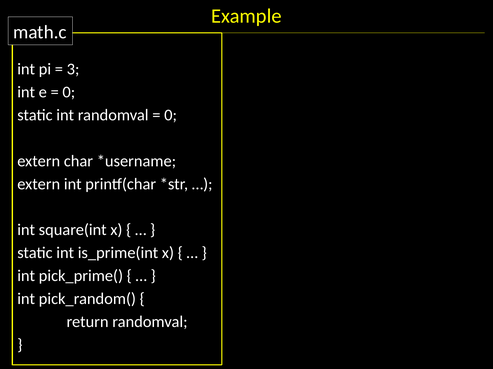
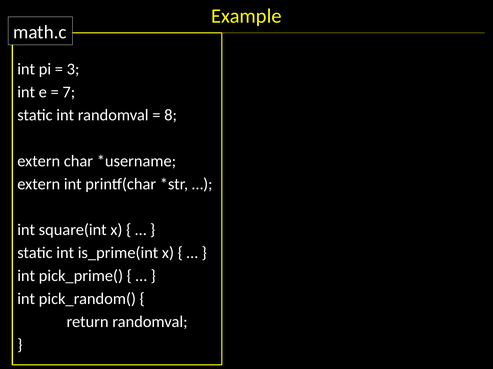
0: 0 -> 7 (69, 92)
0: 0 -> 8 (171, 115)
